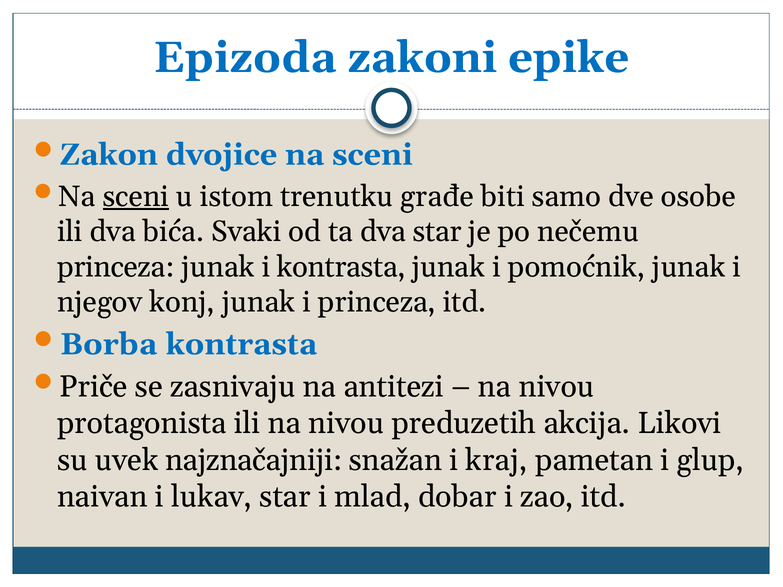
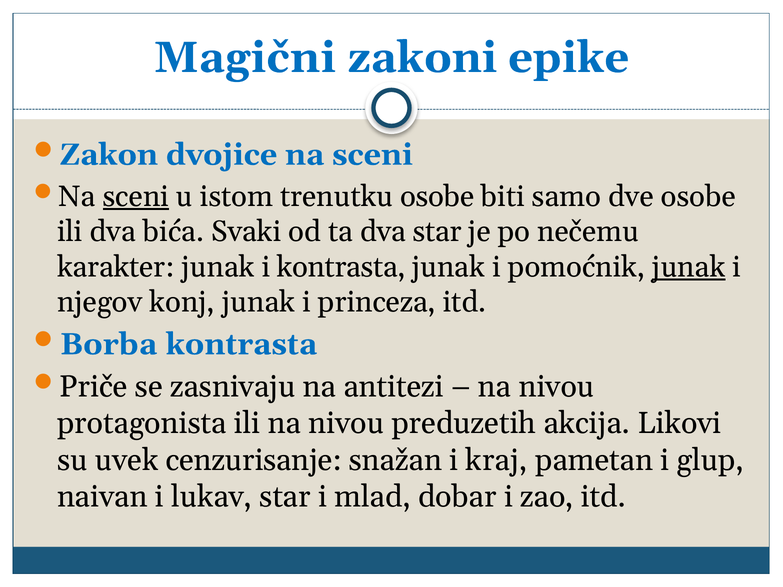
Epizoda: Epizoda -> Magični (245, 58)
trenutku građe: građe -> osobe (437, 196)
princeza: princeza -> karakter (116, 267)
junak underline: none -> present (689, 267)
najznačajniji: najznačajniji -> cenzurisanje (254, 460)
